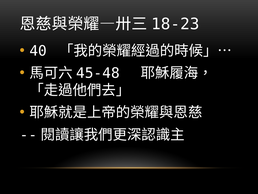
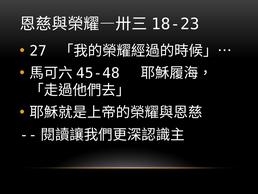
40: 40 -> 27 (38, 51)
